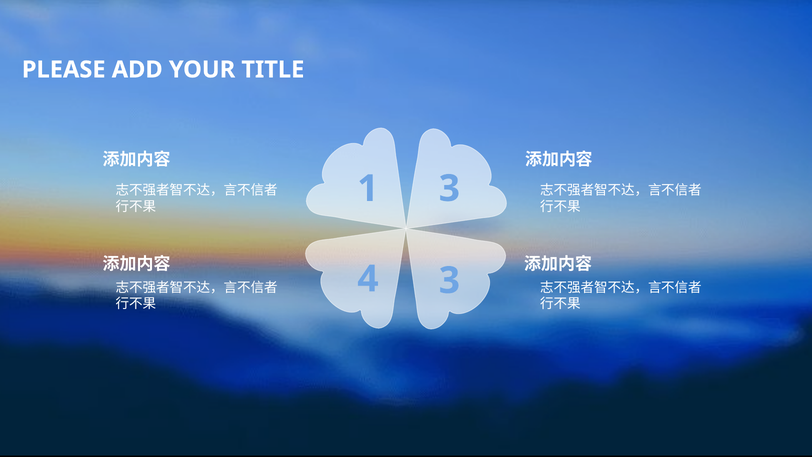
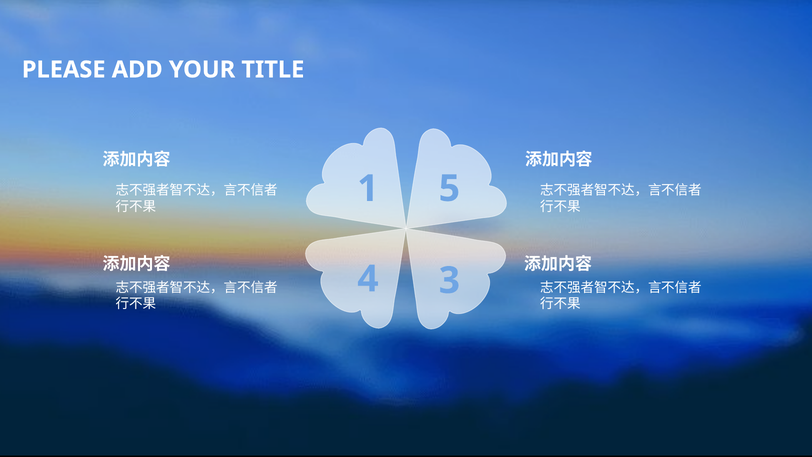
1 3: 3 -> 5 (449, 189)
